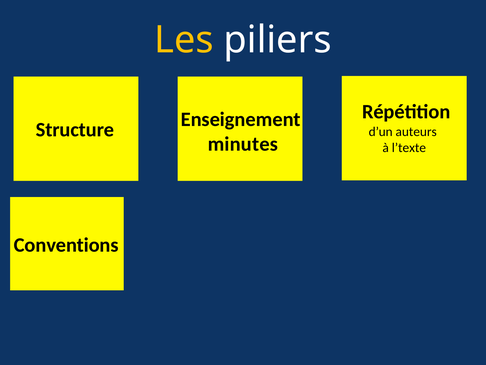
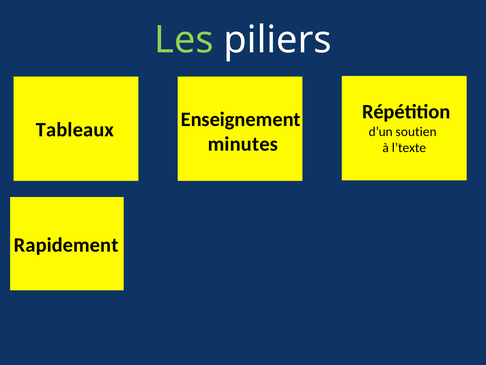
Les colour: yellow -> light green (184, 40)
Structure: Structure -> Tableaux (75, 129)
auteurs: auteurs -> soutien (416, 132)
Conventions: Conventions -> Rapidement (66, 245)
